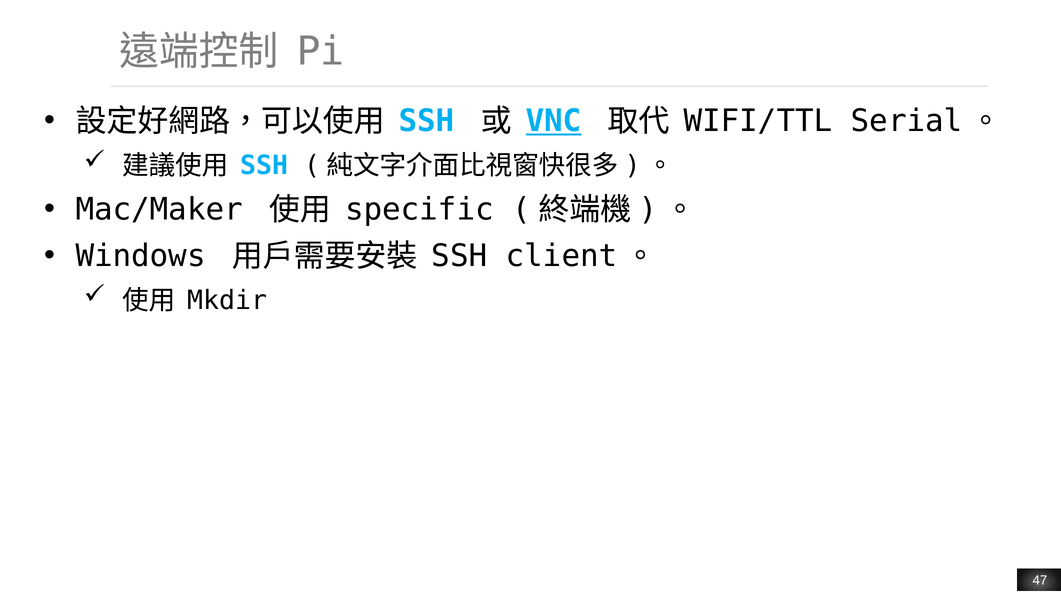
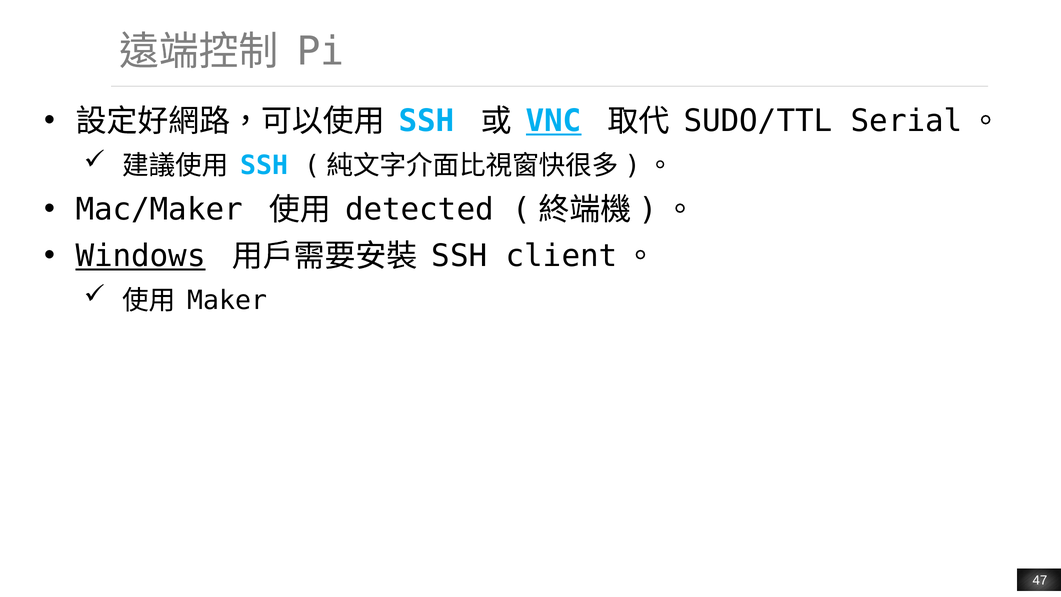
WIFI/TTL: WIFI/TTL -> SUDO/TTL (758, 121)
specific: specific -> detected (419, 210)
Windows underline: none -> present (141, 256)
Mkdir: Mkdir -> Maker (227, 300)
